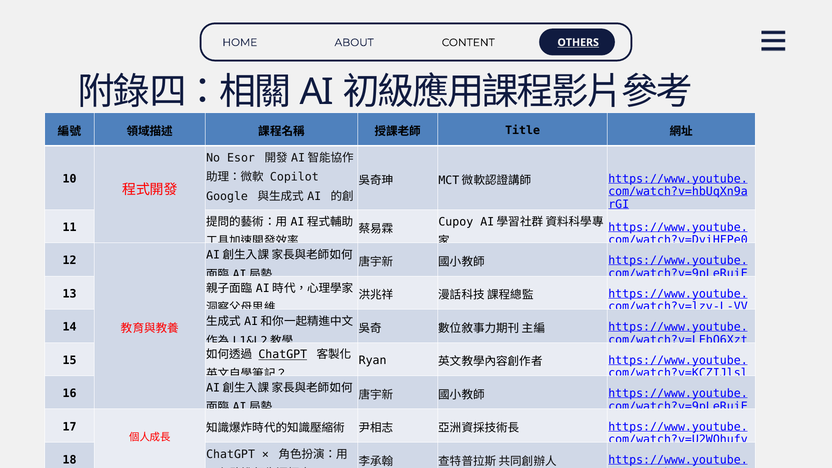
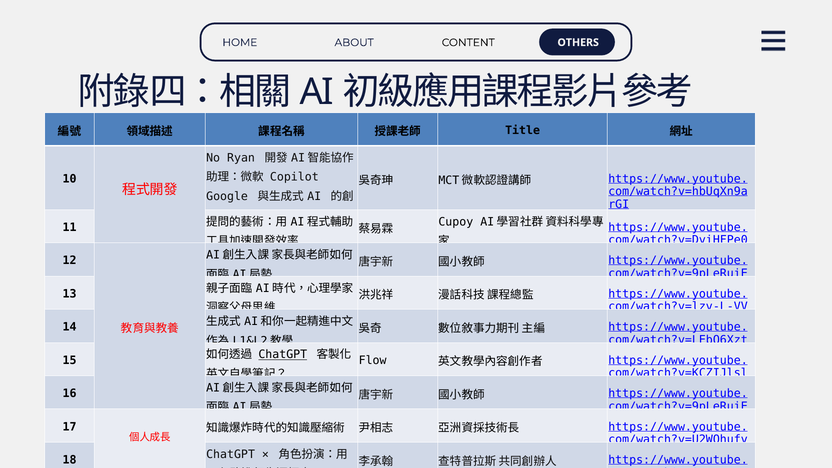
OTHERS underline: present -> none (578, 42)
Esor: Esor -> Ryan (241, 158)
Ryan: Ryan -> Flow (373, 360)
